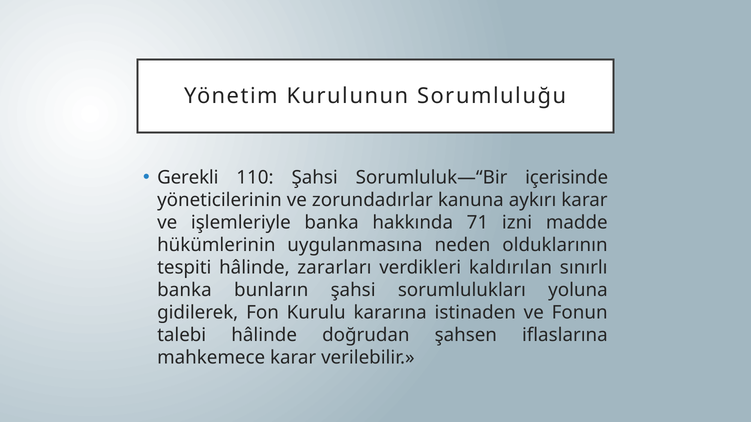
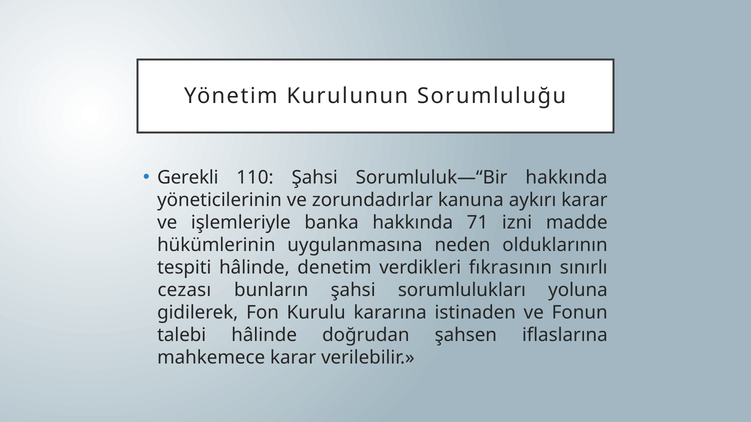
Sorumluluk—“Bir içerisinde: içerisinde -> hakkında (566, 178)
zararları: zararları -> denetim (334, 268)
kaldırılan: kaldırılan -> fıkrasının (510, 268)
banka: banka -> cezası (184, 291)
